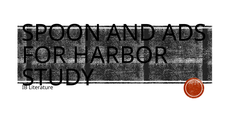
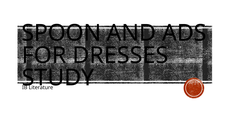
HARBOR: HARBOR -> DRESSES (120, 55)
